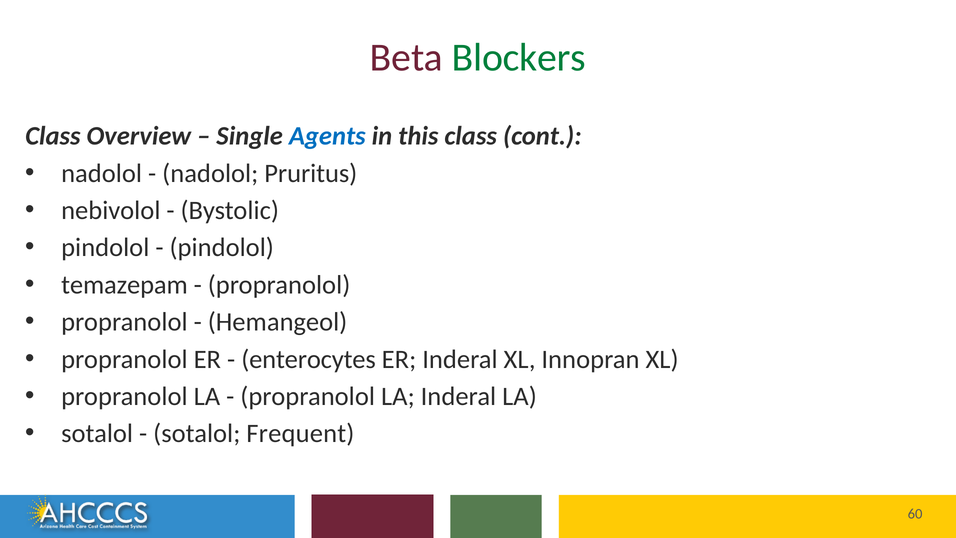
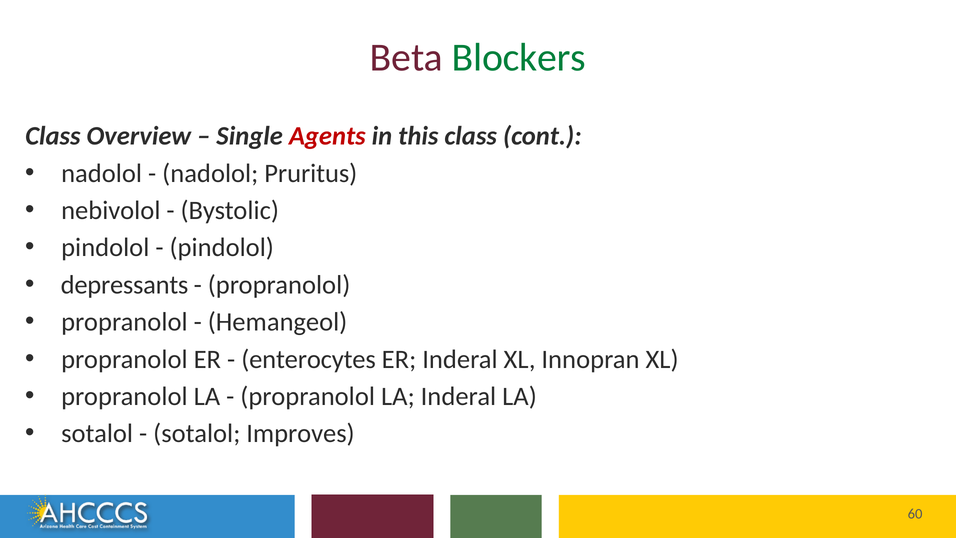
Agents colour: blue -> red (327, 136)
temazepam: temazepam -> depressants (125, 285)
Frequent: Frequent -> Improves (301, 434)
